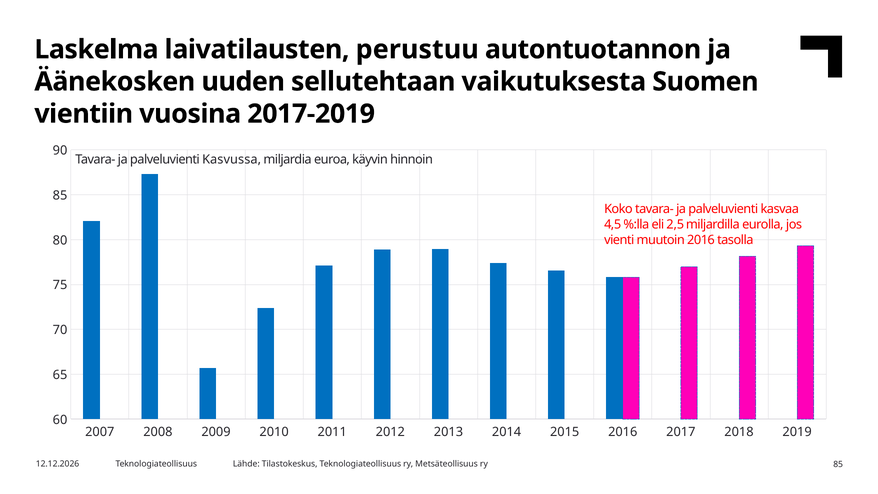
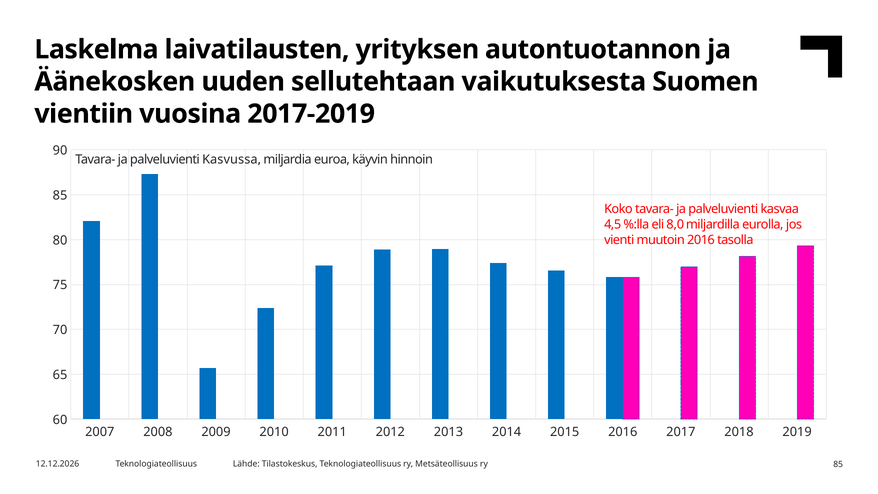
perustuu: perustuu -> yrityksen (417, 49)
2,5: 2,5 -> 8,0 (675, 225)
